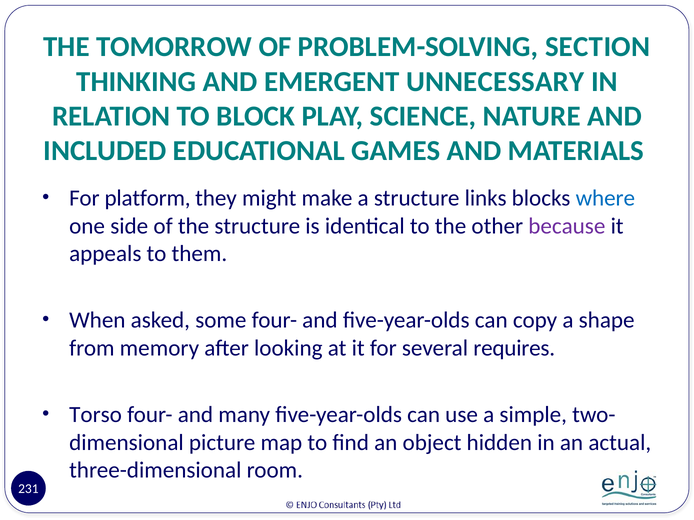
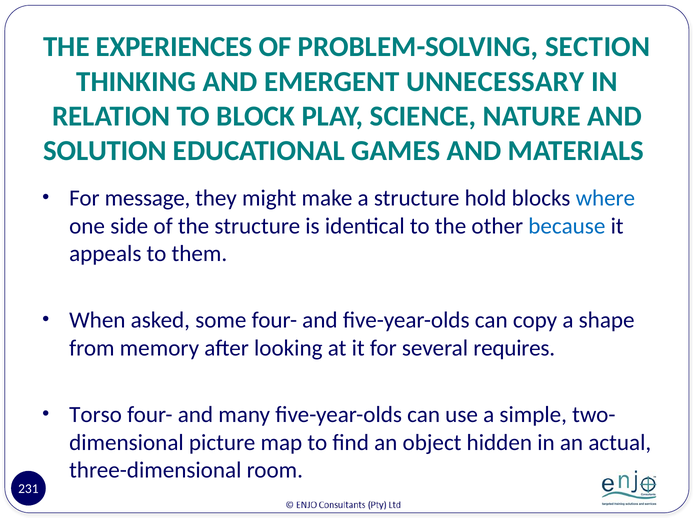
TOMORROW: TOMORROW -> EXPERIENCES (174, 47)
INCLUDED: INCLUDED -> SOLUTION (105, 151)
platform: platform -> message (148, 198)
links: links -> hold (486, 198)
because colour: purple -> blue (567, 226)
